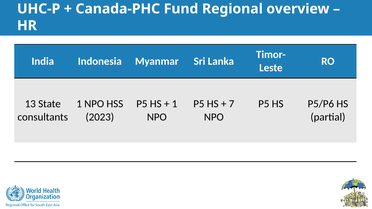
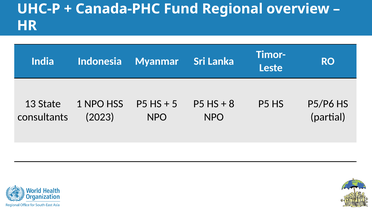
1: 1 -> 5 (175, 104)
7: 7 -> 8 (232, 104)
